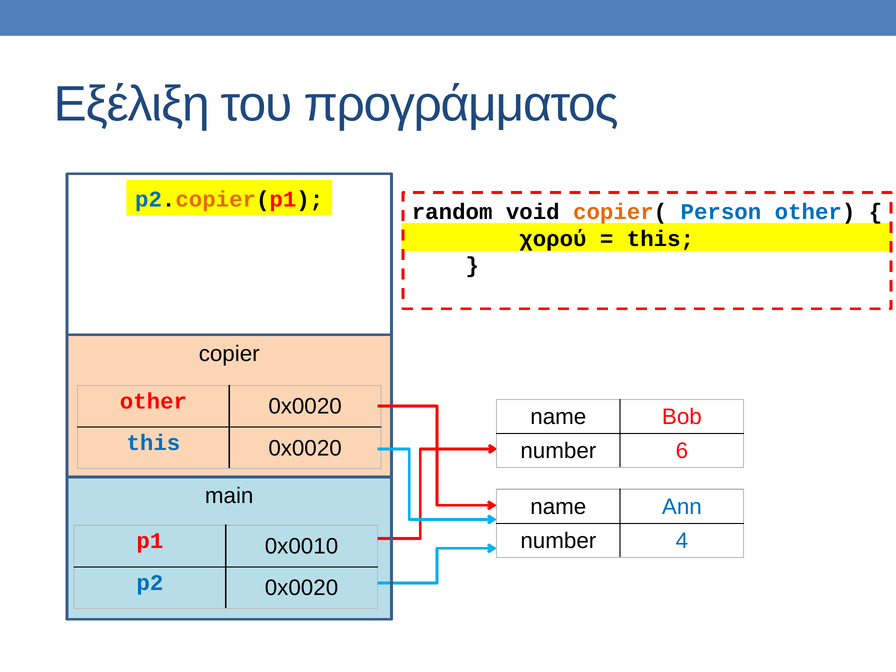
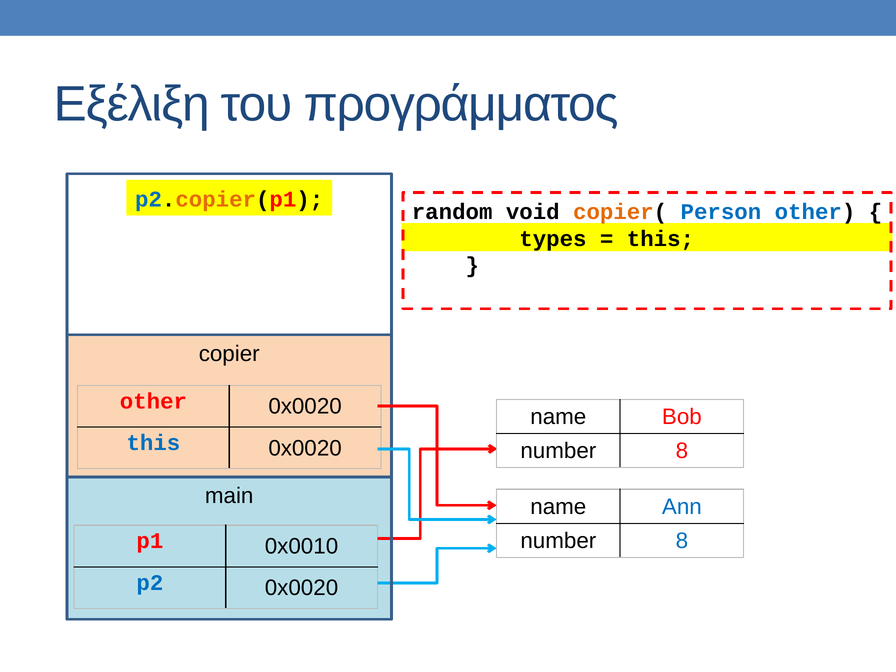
χορού: χορού -> types (553, 239)
6: 6 -> 8 (682, 451)
4: 4 -> 8 (682, 541)
